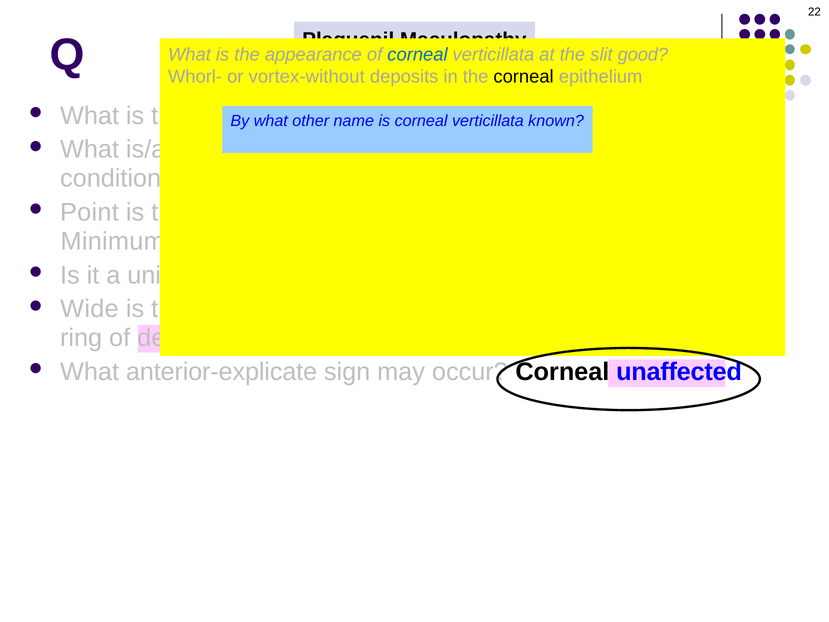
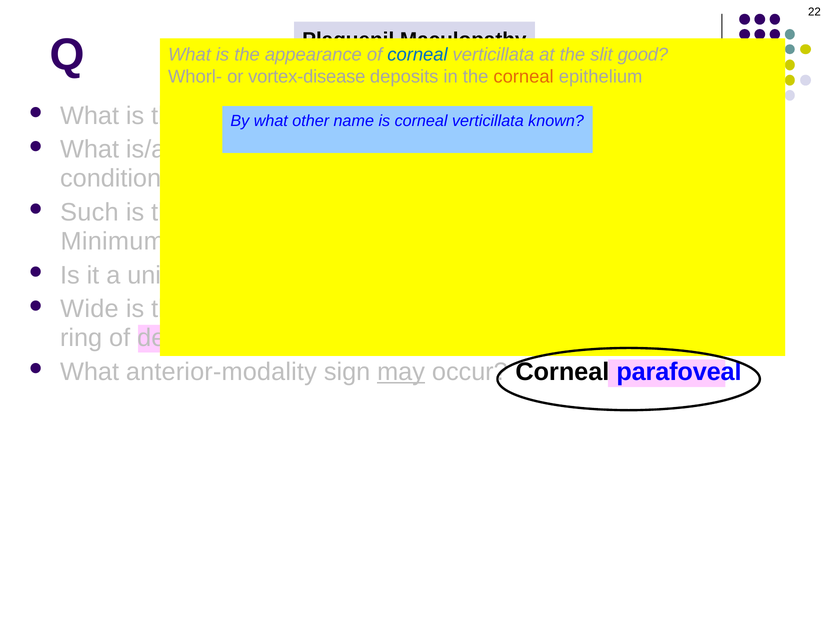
vortex-without: vortex-without -> vortex-disease (307, 77)
corneal colour: black -> orange (524, 77)
Point: Point -> Such (89, 212)
anterior-explicate: anterior-explicate -> anterior-modality (221, 372)
may underline: none -> present (401, 372)
unaffected: unaffected -> parafoveal (679, 372)
